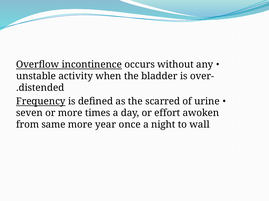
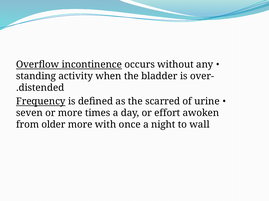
unstable: unstable -> standing (36, 76)
same: same -> older (53, 125)
year: year -> with (106, 125)
